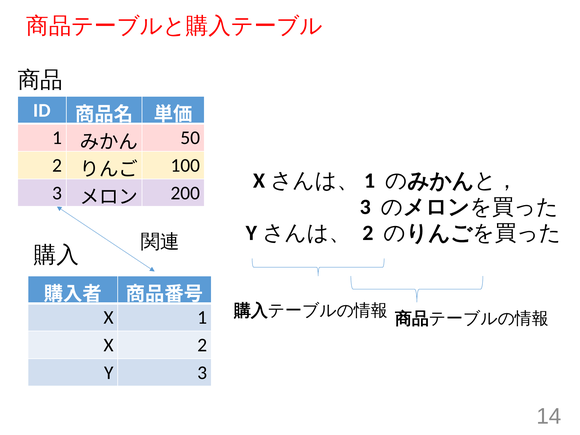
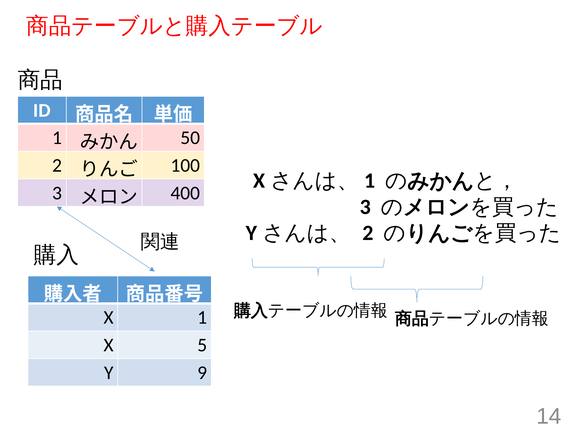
200: 200 -> 400 (185, 193)
X 2: 2 -> 5 (202, 345)
Y 3: 3 -> 9 (202, 373)
